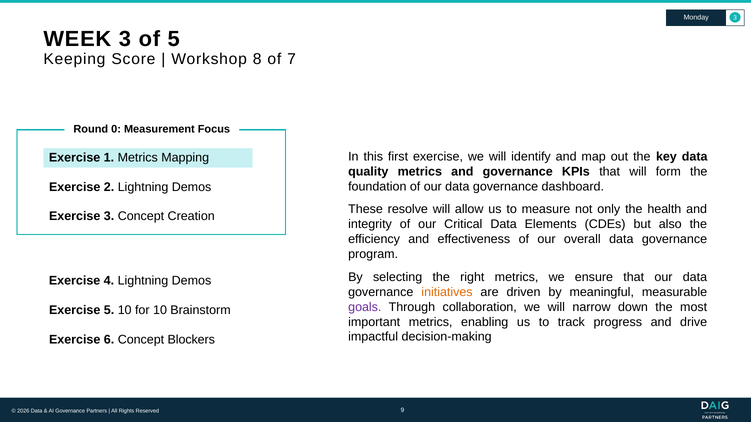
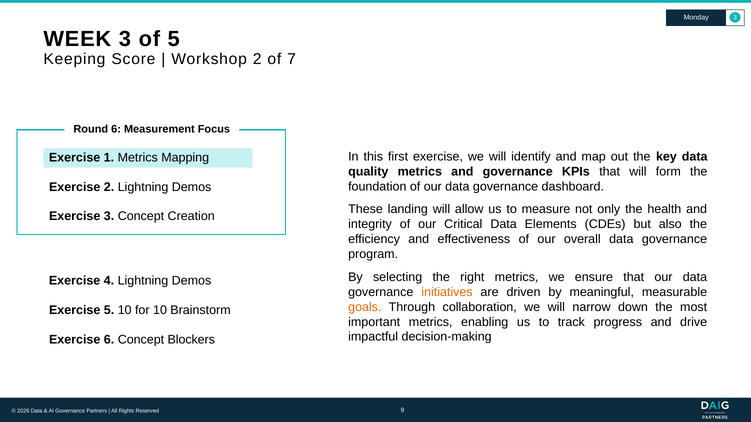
Workshop 8: 8 -> 2 (257, 59)
Round 0: 0 -> 6 (116, 129)
resolve: resolve -> landing (408, 209)
goals colour: purple -> orange (365, 307)
